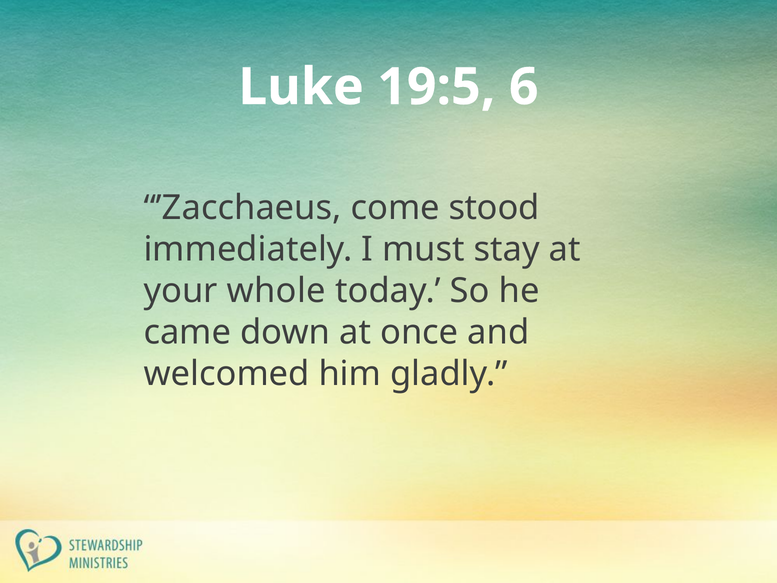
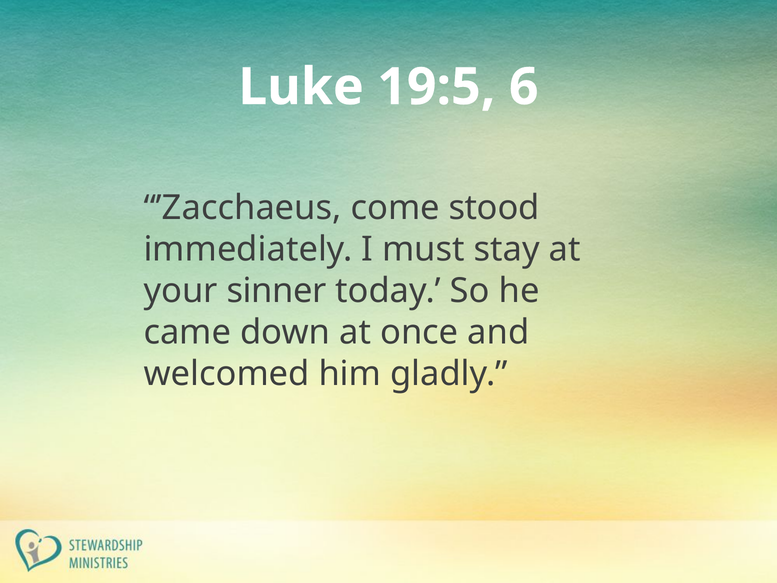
whole: whole -> sinner (277, 291)
